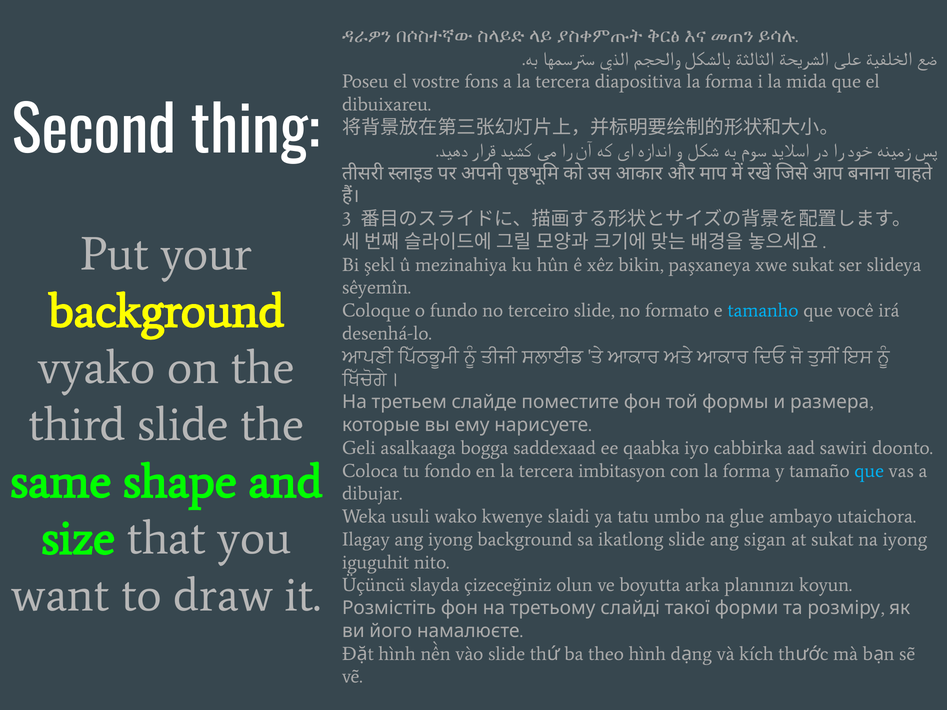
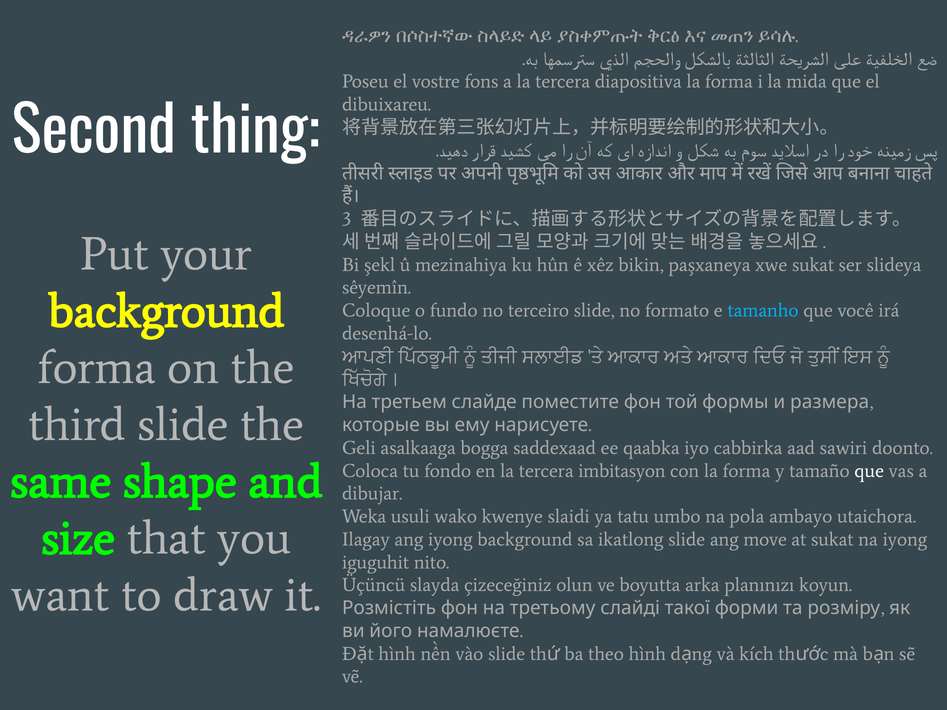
vyako: vyako -> forma (97, 368)
que colour: light blue -> white (869, 471)
glue: glue -> pola (747, 517)
sigan: sigan -> move (765, 540)
